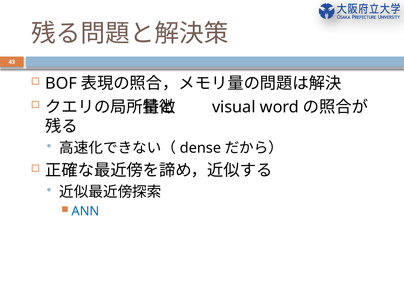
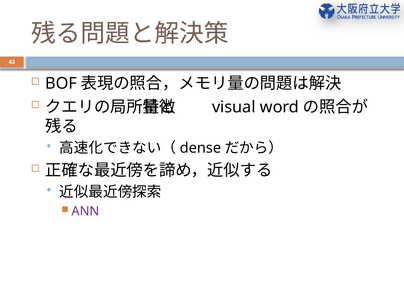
ANN colour: blue -> purple (85, 211)
